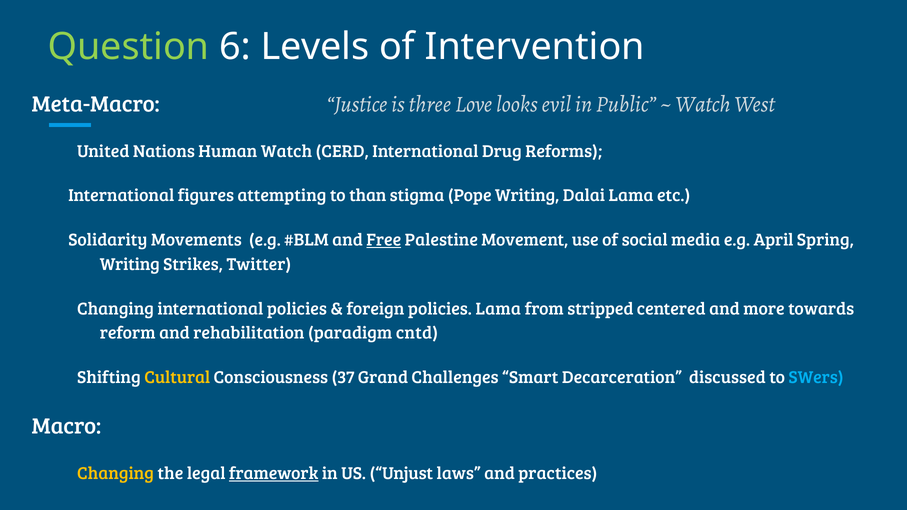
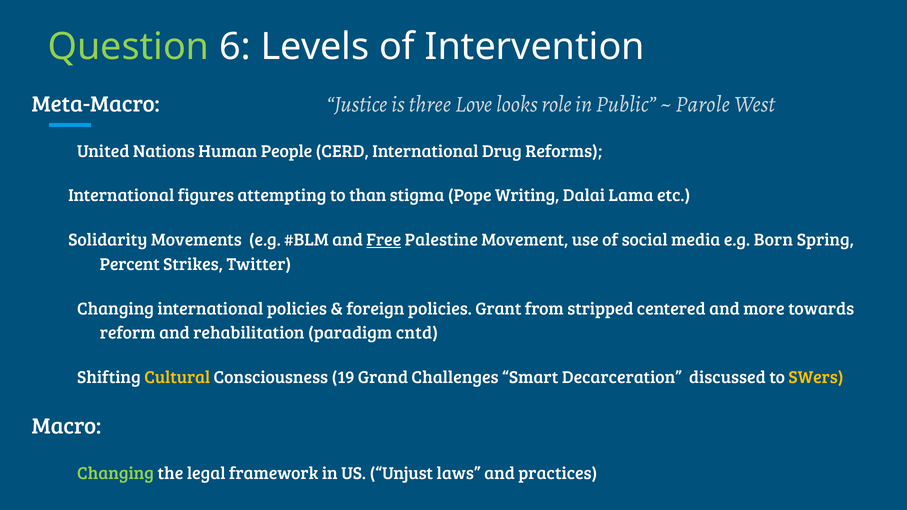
evil: evil -> role (556, 104)
Watch: Watch -> Parole (703, 104)
Human Watch: Watch -> People (287, 151)
April: April -> Born (773, 240)
Writing: Writing -> Percent (130, 264)
policies Lama: Lama -> Grant (498, 309)
37: 37 -> 19 (343, 378)
SWers colour: light blue -> yellow (816, 378)
Changing colour: yellow -> light green (116, 474)
framework underline: present -> none (274, 474)
